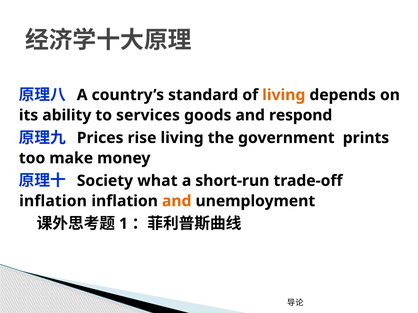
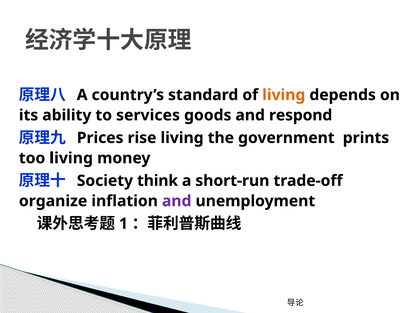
too make: make -> living (71, 158)
what: what -> think (158, 181)
inflation: inflation -> organize (53, 201)
and colour: orange -> purple (177, 201)
